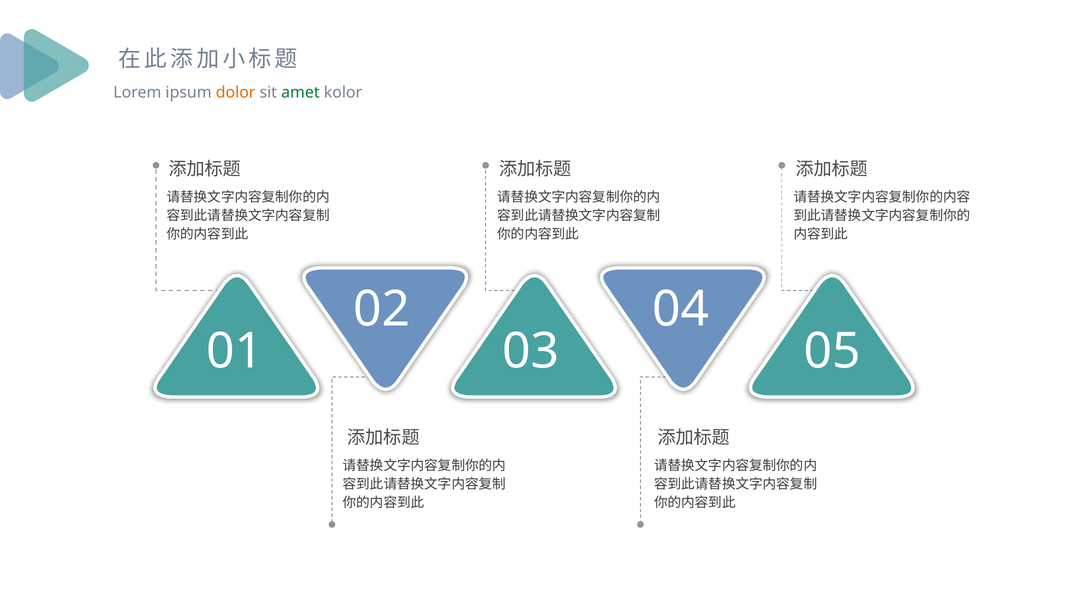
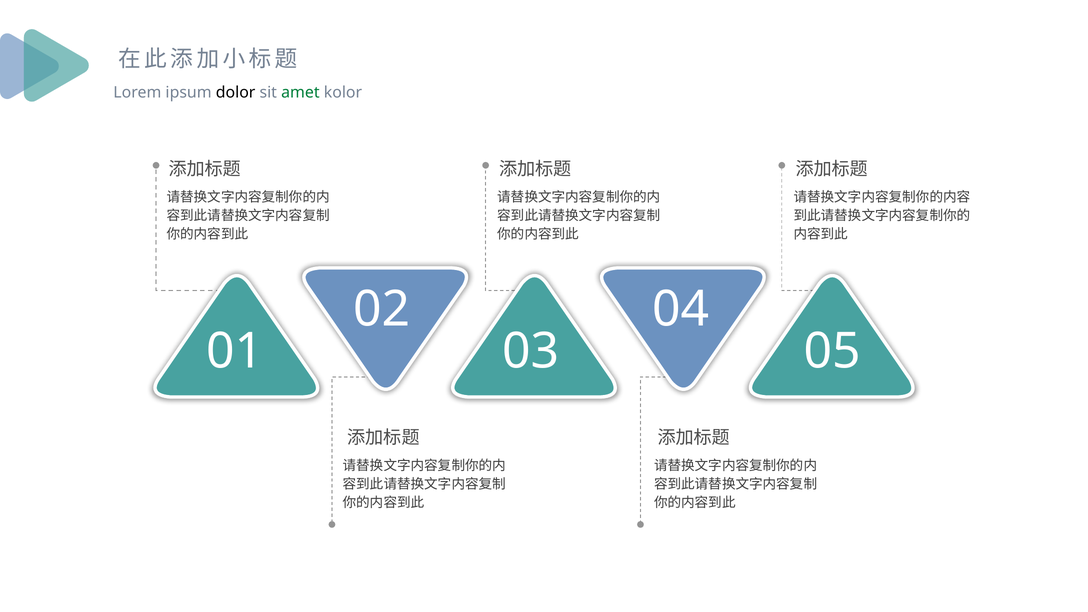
dolor colour: orange -> black (236, 93)
